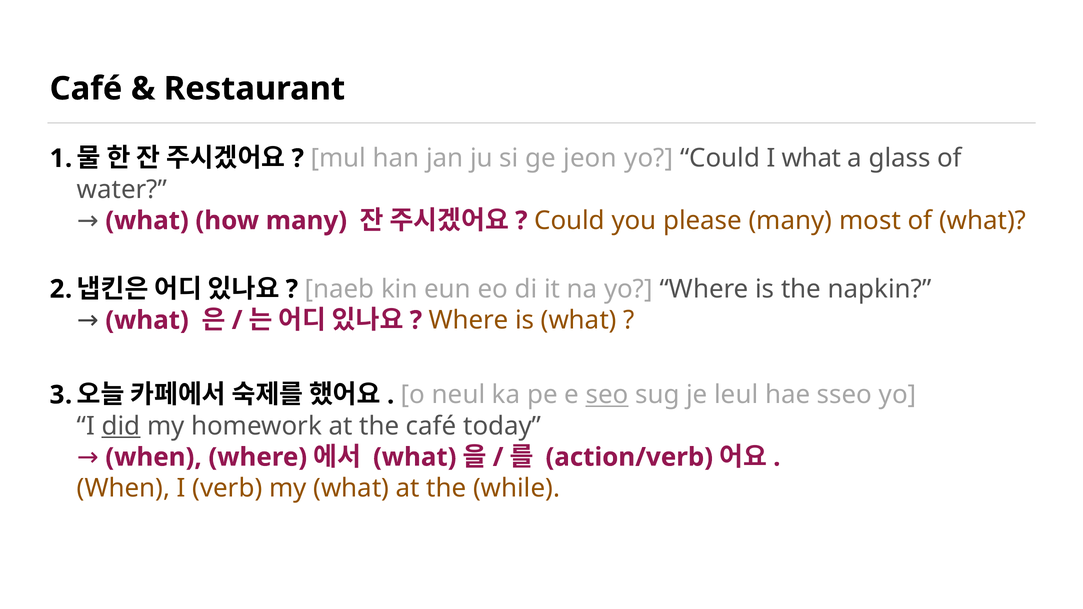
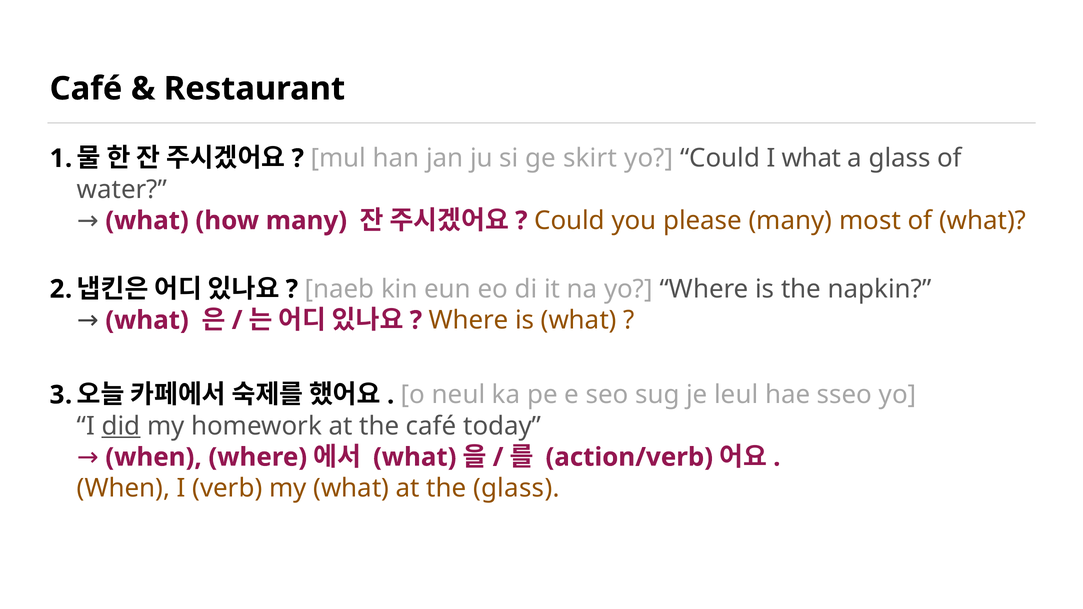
jeon: jeon -> skirt (590, 158)
seo underline: present -> none (607, 395)
the while: while -> glass (516, 488)
